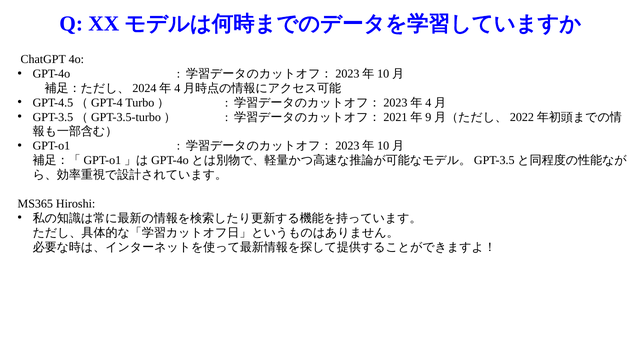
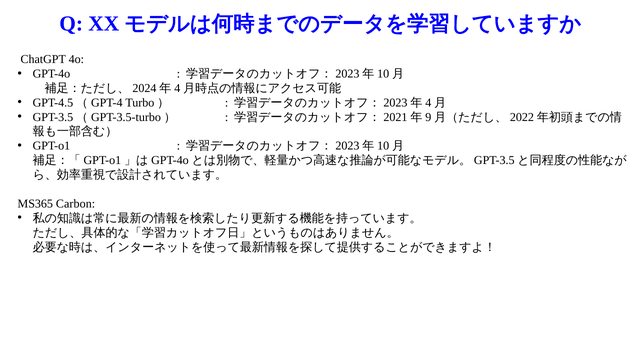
Hiroshi: Hiroshi -> Carbon (76, 203)
